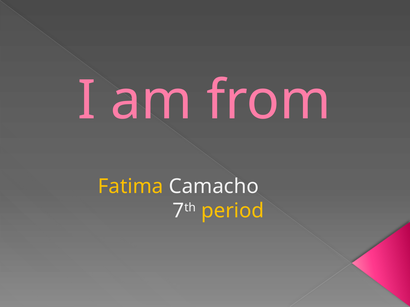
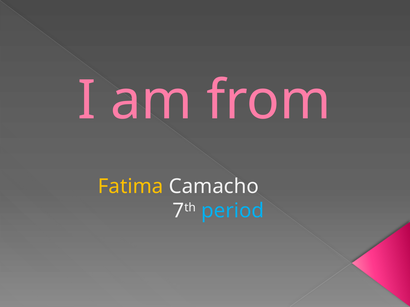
period colour: yellow -> light blue (233, 211)
